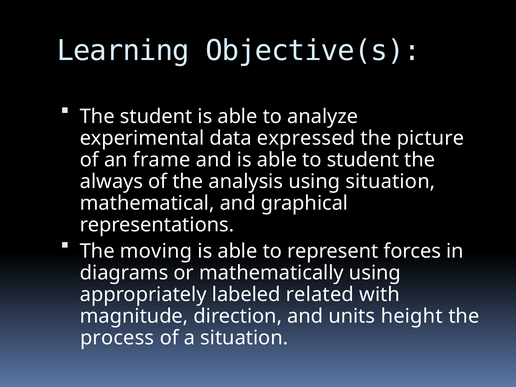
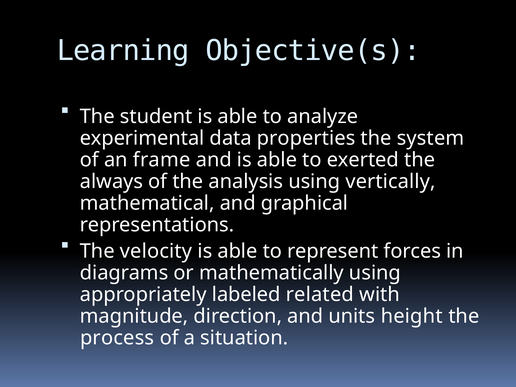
expressed: expressed -> properties (306, 138)
picture: picture -> system (430, 138)
to student: student -> exerted (363, 160)
using situation: situation -> vertically (390, 182)
moving: moving -> velocity (156, 251)
